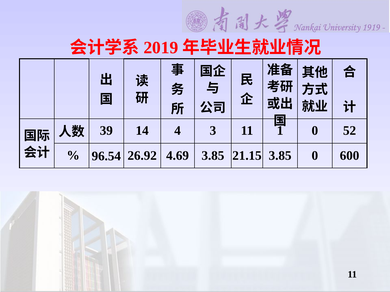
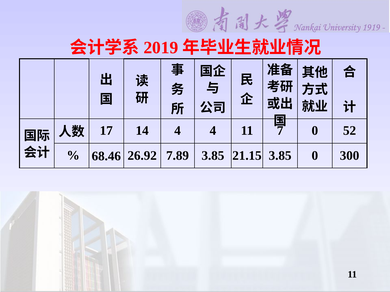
39: 39 -> 17 (106, 131)
4 3: 3 -> 4 (213, 131)
1: 1 -> 7 (280, 131)
96.54: 96.54 -> 68.46 (106, 156)
4.69: 4.69 -> 7.89 (178, 156)
600: 600 -> 300 (350, 156)
